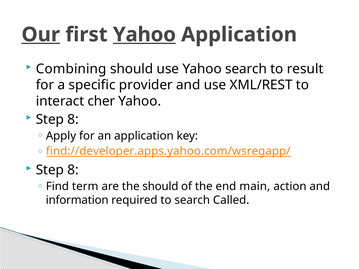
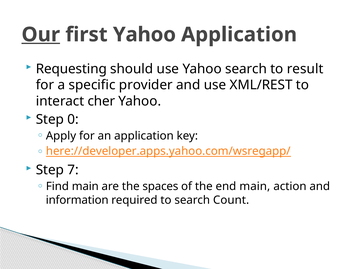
Yahoo underline: present -> none (144, 35)
Combining: Combining -> Requesting (71, 69)
8: 8 -> 0 (73, 119)
find://developer.apps.yahoo.com/wsregapp/: find://developer.apps.yahoo.com/wsregapp/ -> here://developer.apps.yahoo.com/wsregapp/ (168, 151)
8: 8 -> 7 (73, 170)
Find term: term -> main (85, 187)
the should: should -> spaces (160, 187)
Called: Called -> Count (231, 200)
